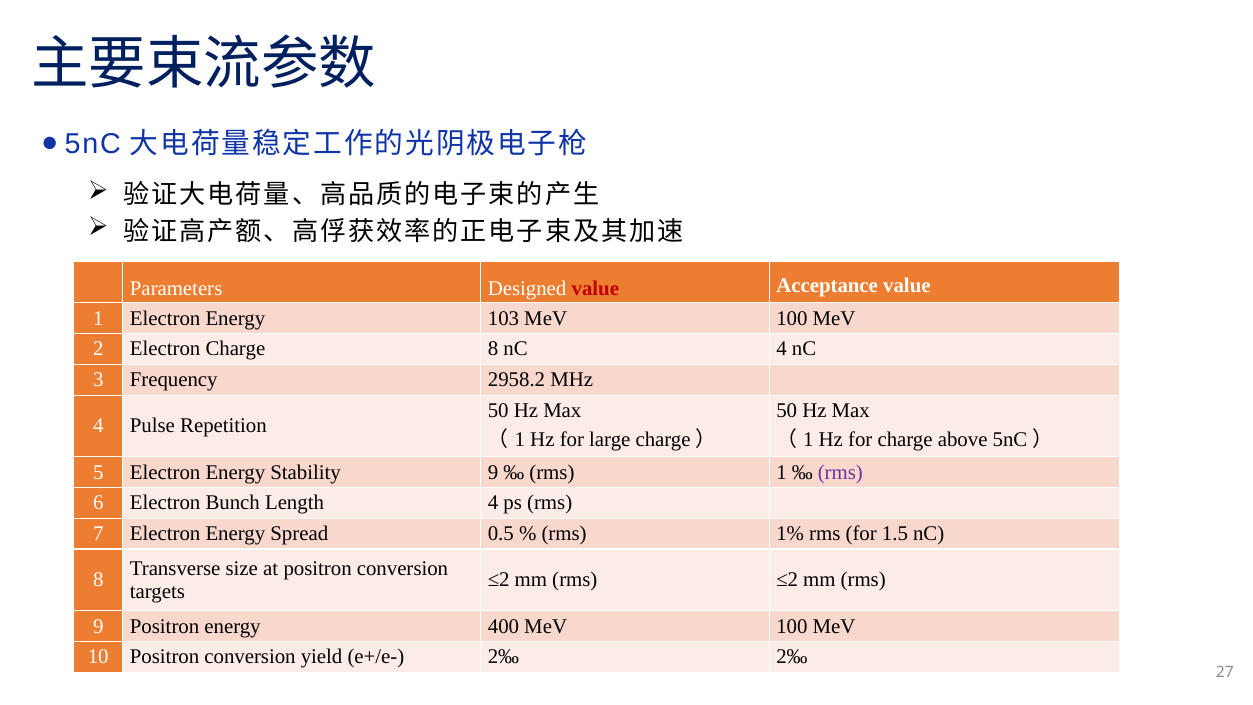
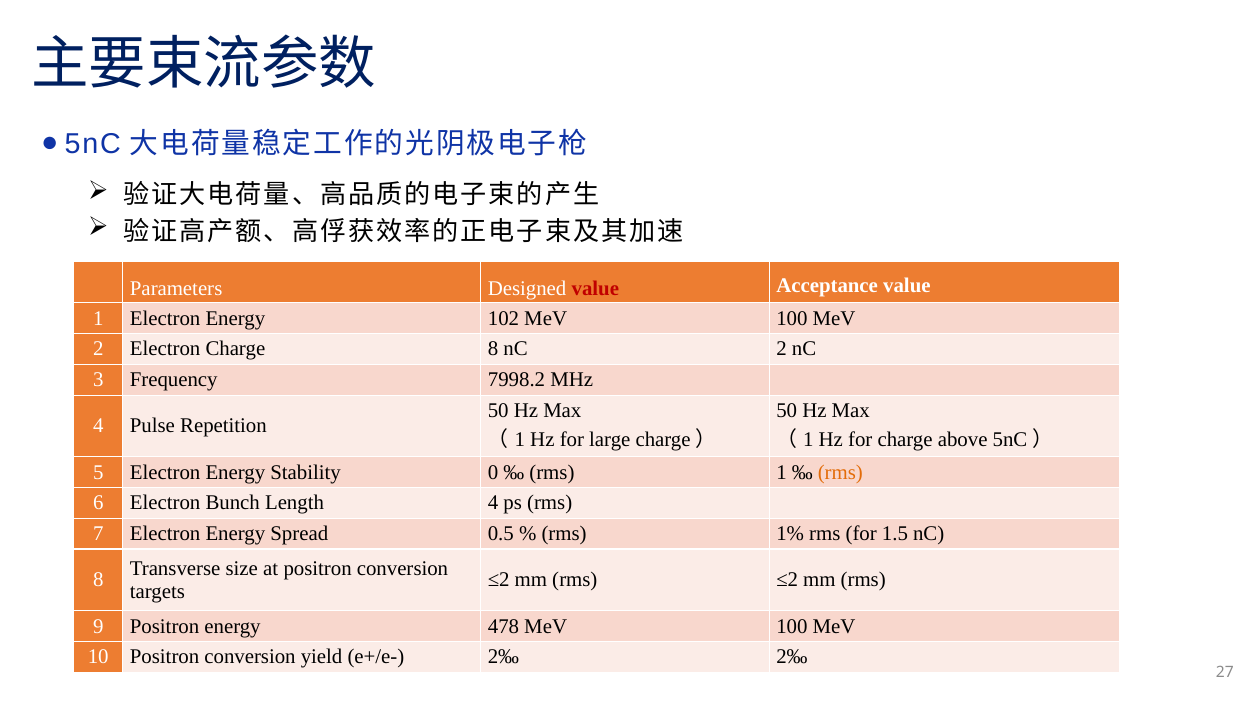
103: 103 -> 102 (504, 318)
nC 4: 4 -> 2 (782, 349)
2958.2: 2958.2 -> 7998.2 (517, 380)
Stability 9: 9 -> 0 (493, 472)
rms colour: purple -> orange (840, 472)
400: 400 -> 478 (504, 626)
